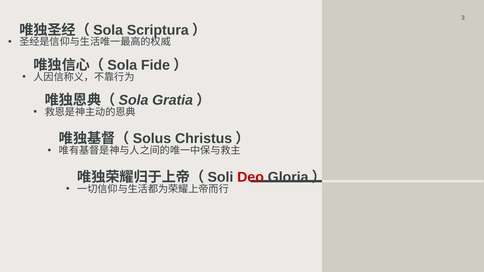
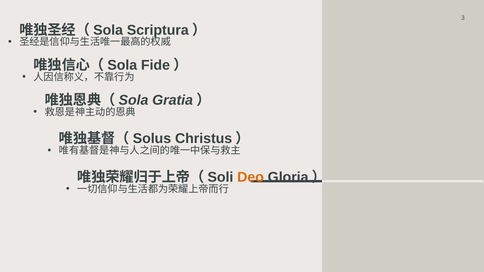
Deo colour: red -> orange (251, 177)
